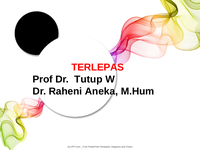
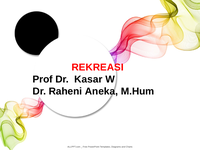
TERLEPAS: TERLEPAS -> REKREASI (98, 67)
Tutup: Tutup -> Kasar (88, 79)
